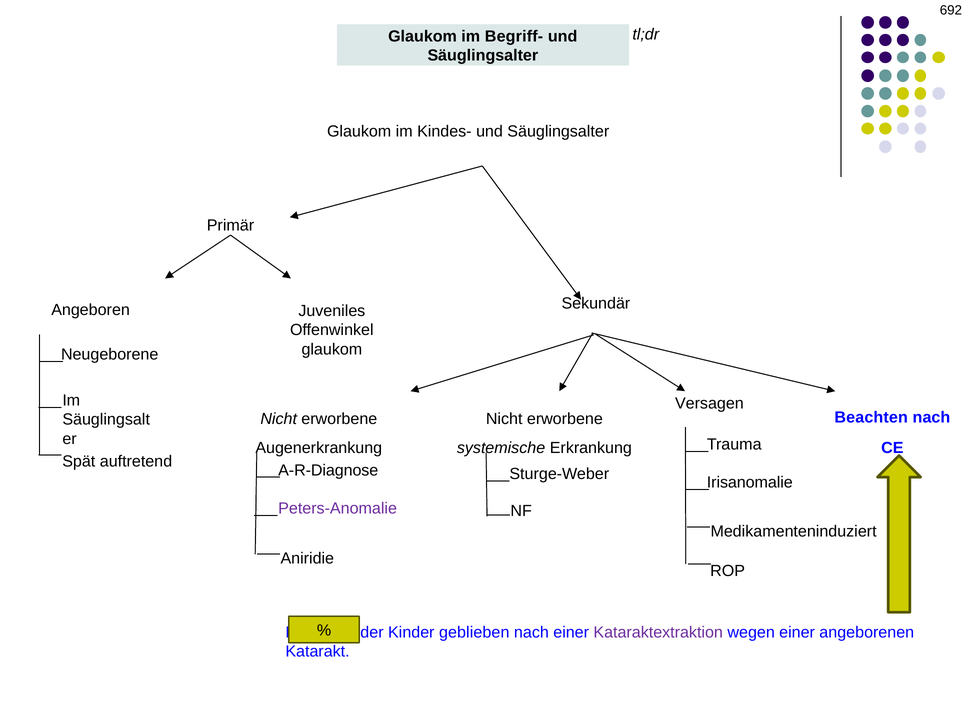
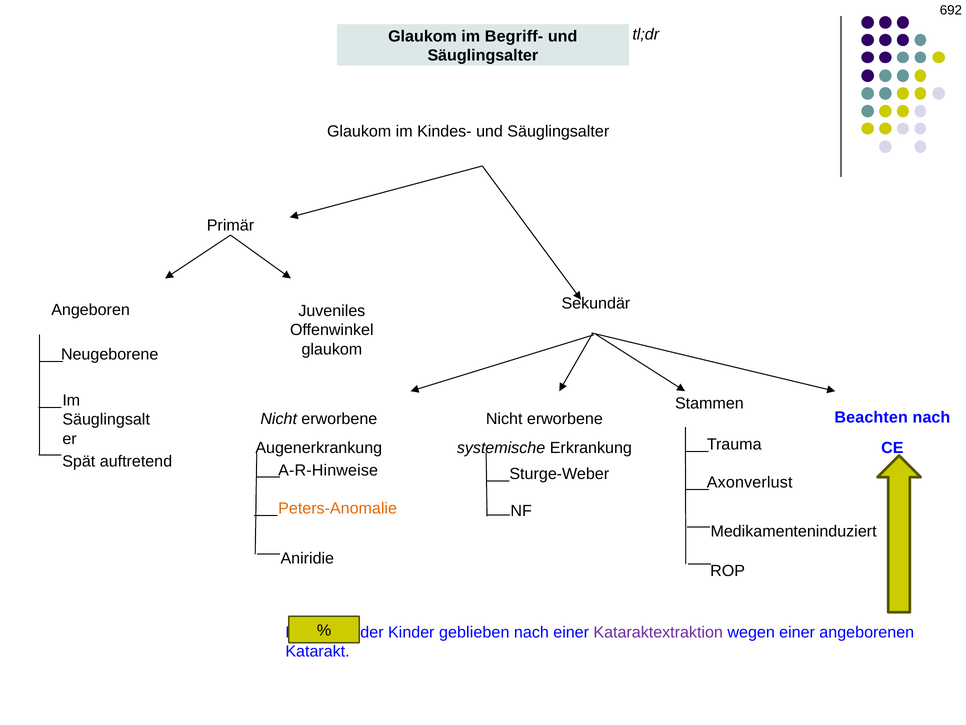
Versagen: Versagen -> Stammen (709, 403)
A-R-Diagnose: A-R-Diagnose -> A-R-Hinweise (328, 470)
Irisanomalie: Irisanomalie -> Axonverlust (750, 482)
Peters-Anomalie colour: purple -> orange (338, 508)
